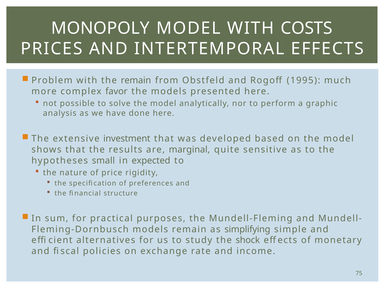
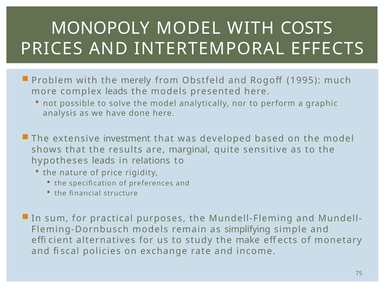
the remain: remain -> merely (136, 80)
complex favor: favor -> leads (116, 91)
hypotheses small: small -> leads (103, 160)
expected: expected -> relations (151, 160)
shock: shock -> make (248, 240)
